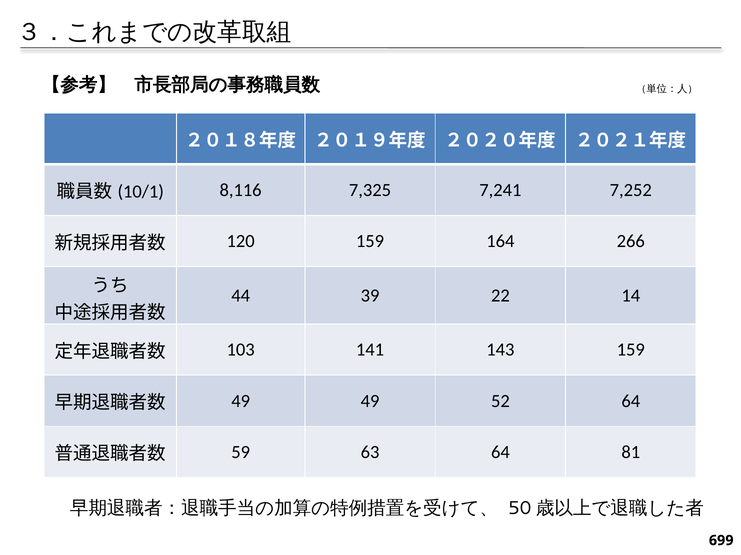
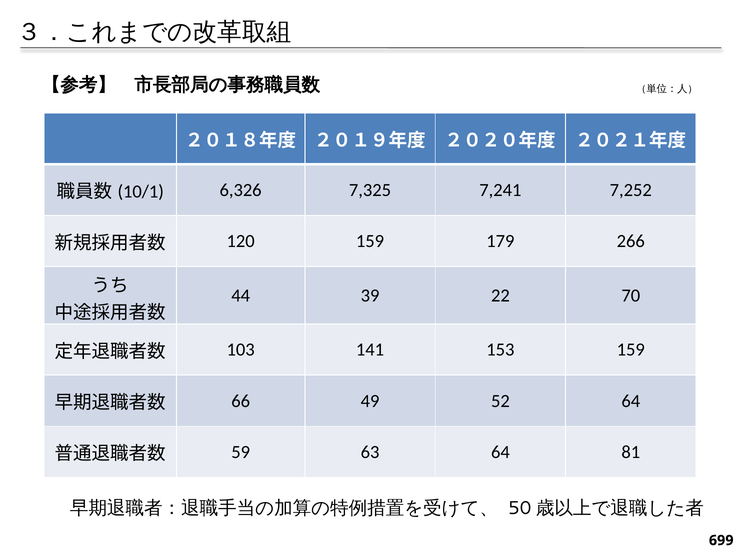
8,116: 8,116 -> 6,326 (241, 190)
164: 164 -> 179 (500, 242)
14: 14 -> 70 (631, 296)
143: 143 -> 153 (500, 350)
49: 49 -> 66 (241, 401)
